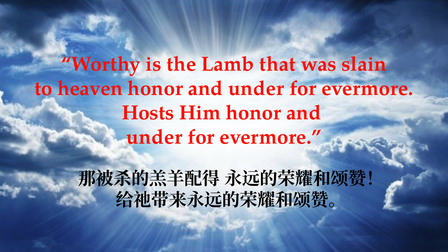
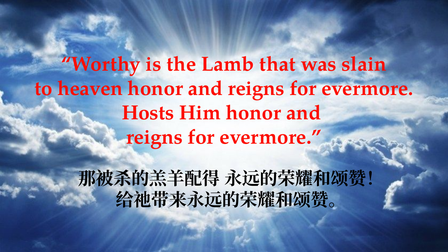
under: under -> reigns (256, 88)
under: under -> reigns (155, 137)
